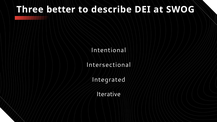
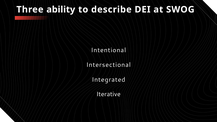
better: better -> ability (61, 10)
